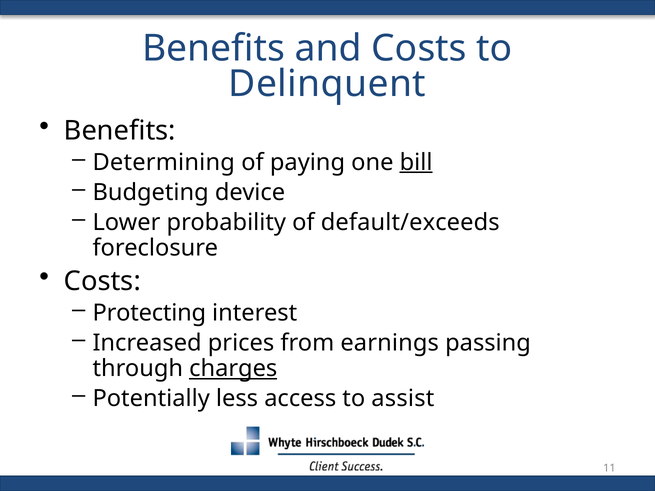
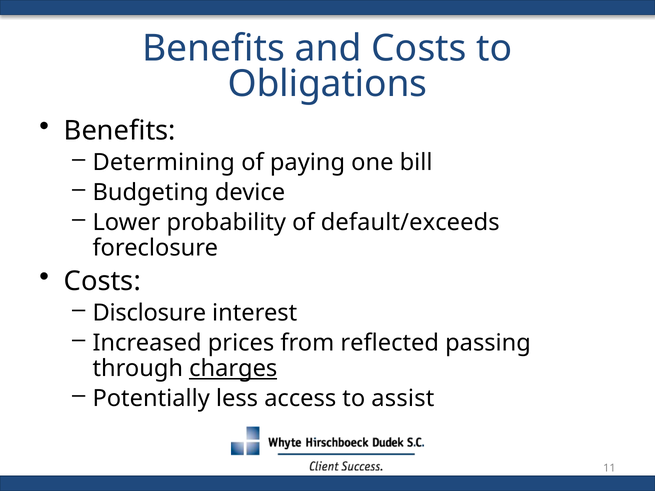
Delinquent: Delinquent -> Obligations (327, 84)
bill underline: present -> none (416, 162)
Protecting: Protecting -> Disclosure (149, 313)
earnings: earnings -> reflected (390, 343)
